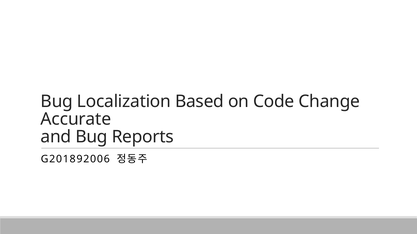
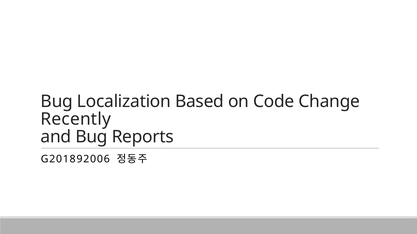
Accurate: Accurate -> Recently (76, 119)
